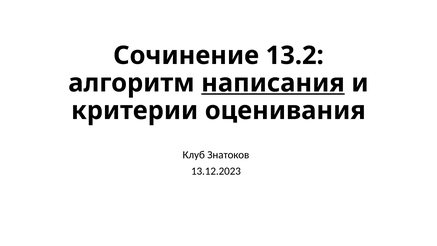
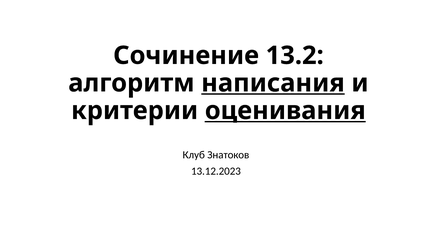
оценивания underline: none -> present (285, 111)
